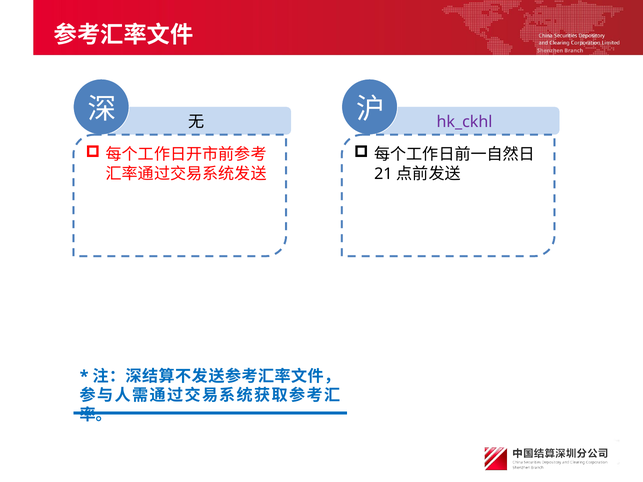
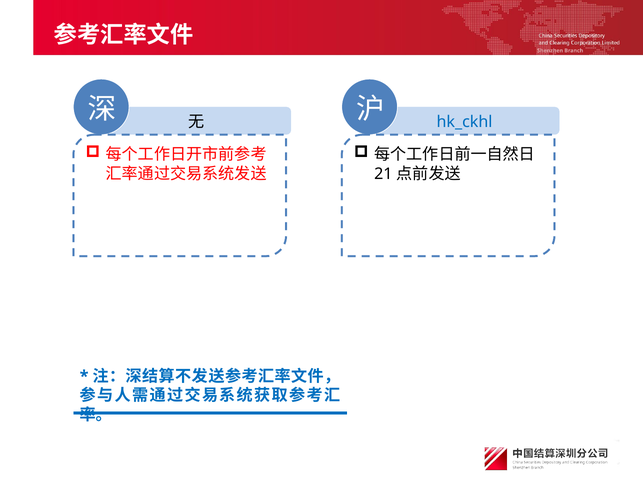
hk_ckhl colour: purple -> blue (465, 122)
